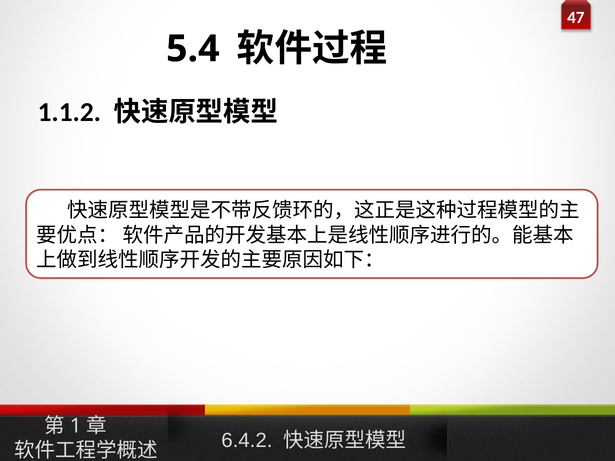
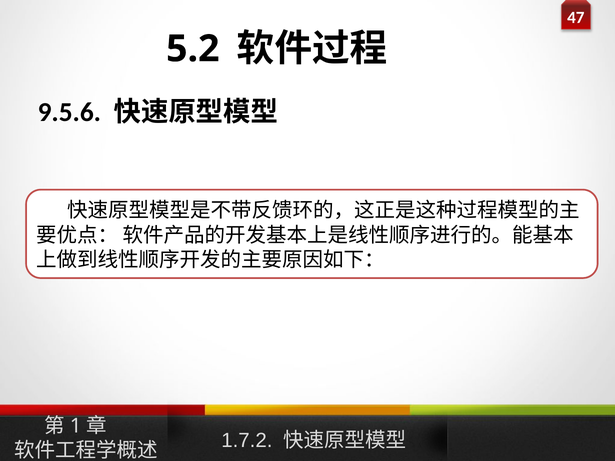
5.4: 5.4 -> 5.2 (193, 49)
1.1.2: 1.1.2 -> 9.5.6 (69, 112)
6.4.2: 6.4.2 -> 1.7.2 (247, 441)
